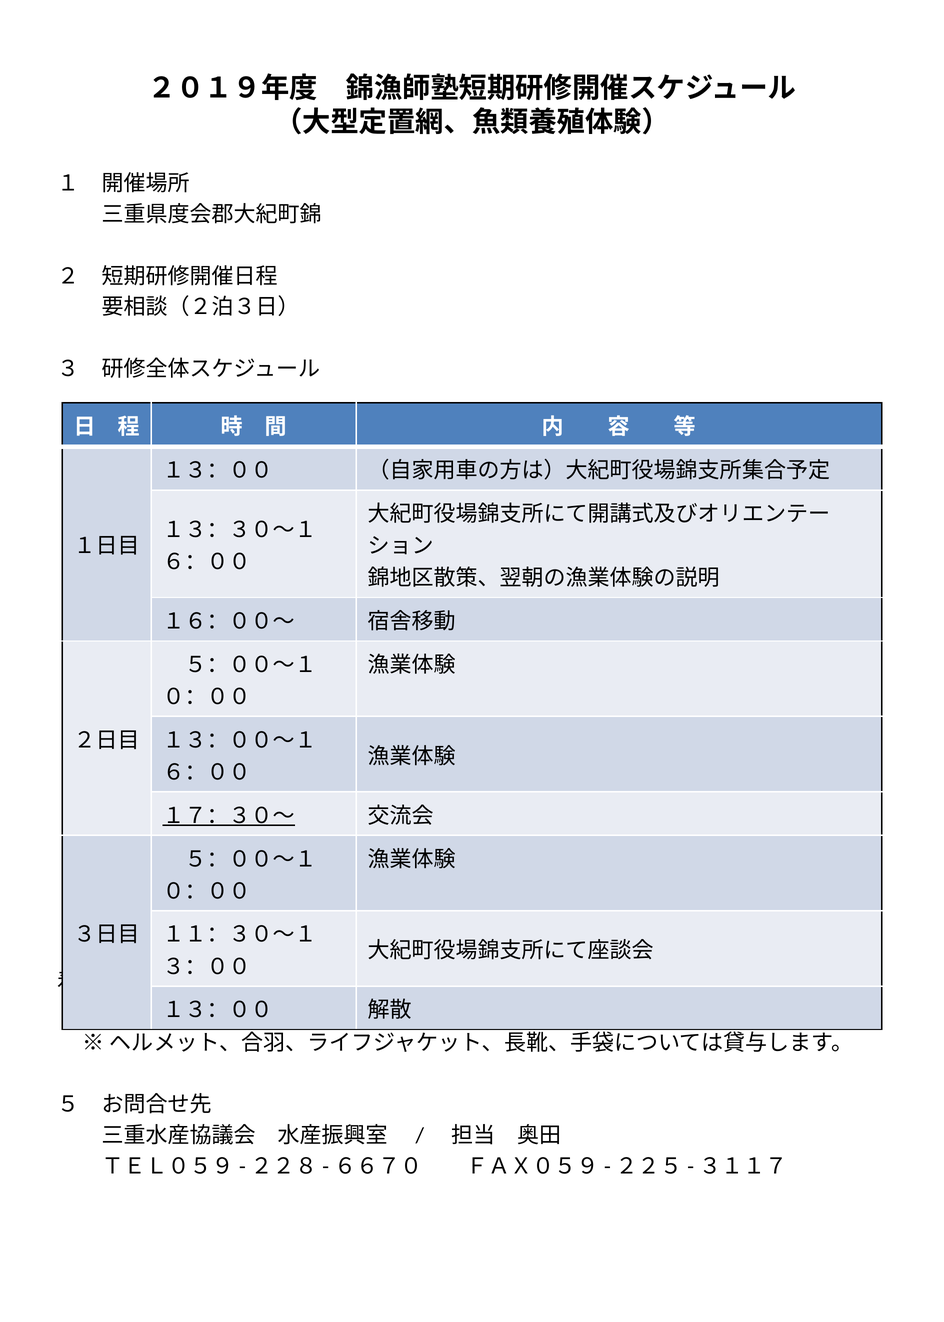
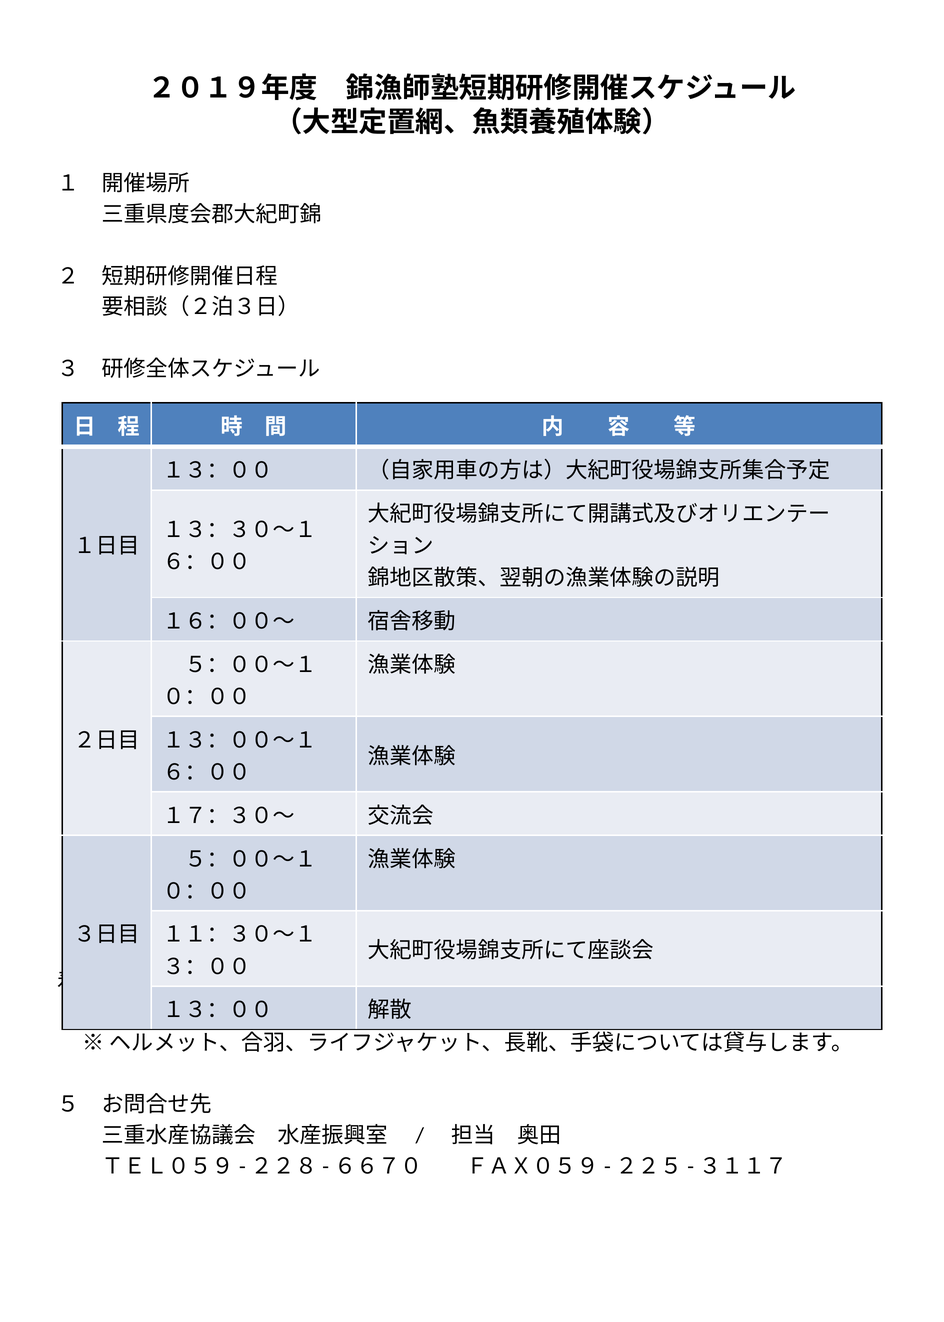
１７：３０～ underline: present -> none (229, 816)
